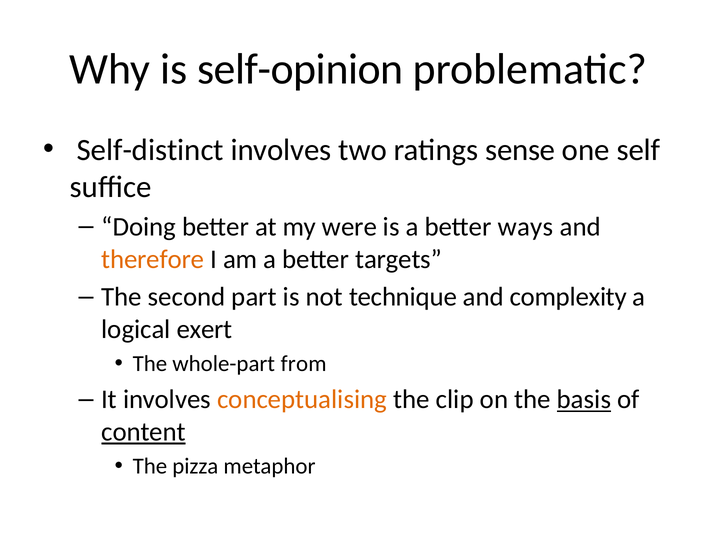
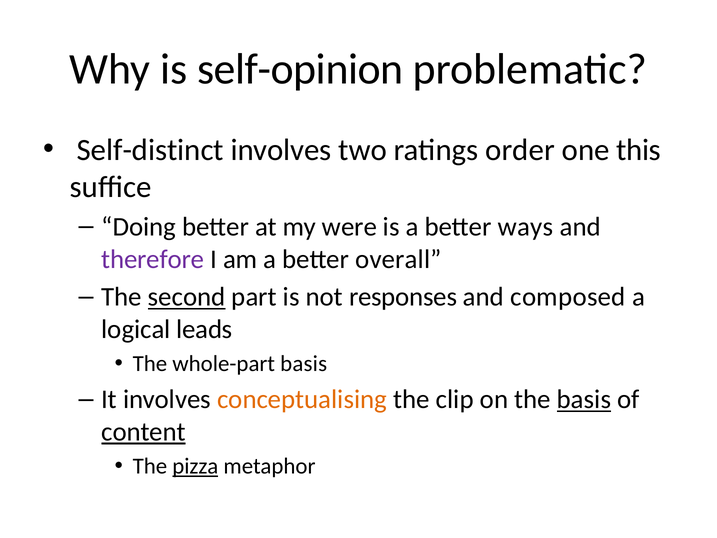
sense: sense -> order (520, 150)
self: self -> this (638, 150)
therefore colour: orange -> purple (153, 259)
targets: targets -> overall (398, 259)
second underline: none -> present (187, 297)
technique: technique -> responses (403, 297)
complexity: complexity -> composed (568, 297)
exert: exert -> leads (204, 329)
whole-part from: from -> basis (304, 364)
pizza underline: none -> present (195, 466)
